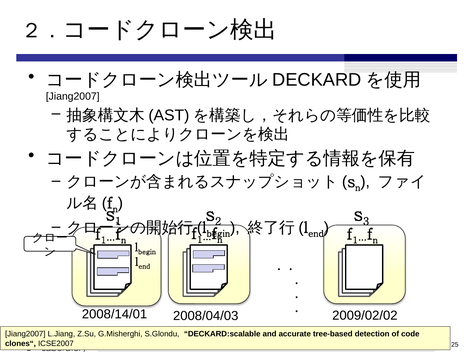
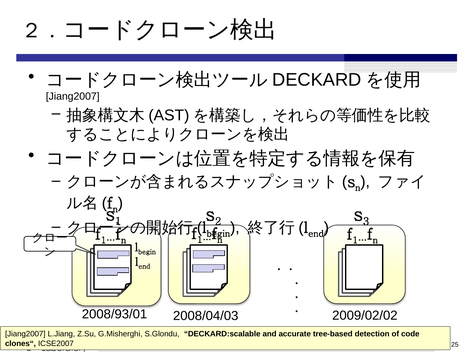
2008/14/01: 2008/14/01 -> 2008/93/01 (115, 315)
